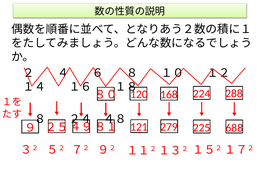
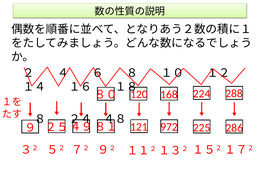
279: 279 -> 972 (169, 127)
688: 688 -> 286 (234, 128)
